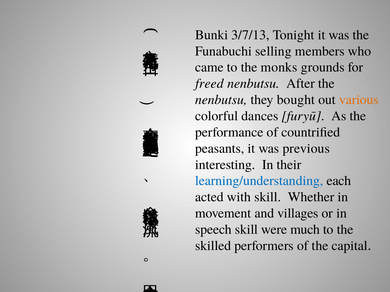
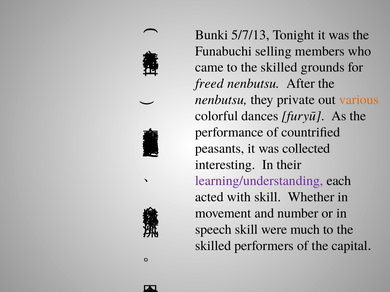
3/7/13: 3/7/13 -> 5/7/13 (250, 35)
came to the monks: monks -> skilled (279, 67)
bought: bought -> private (296, 100)
previous: previous -> collected (306, 149)
learning/understanding colour: blue -> purple (259, 181)
villages: villages -> number (298, 214)
